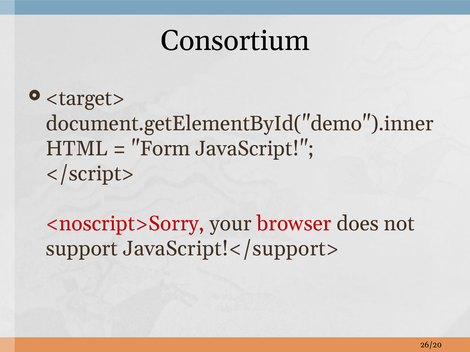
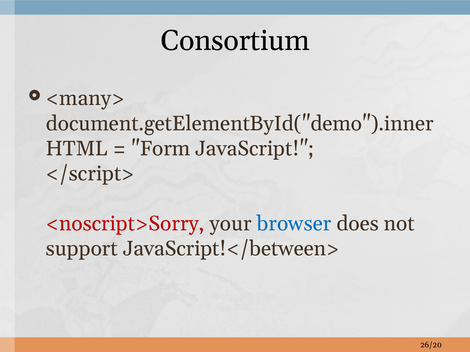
<target>: <target> -> <many> (85, 99)
browser colour: red -> blue (294, 224)
JavaScript!</support>: JavaScript!</support> -> JavaScript!</between> (231, 249)
